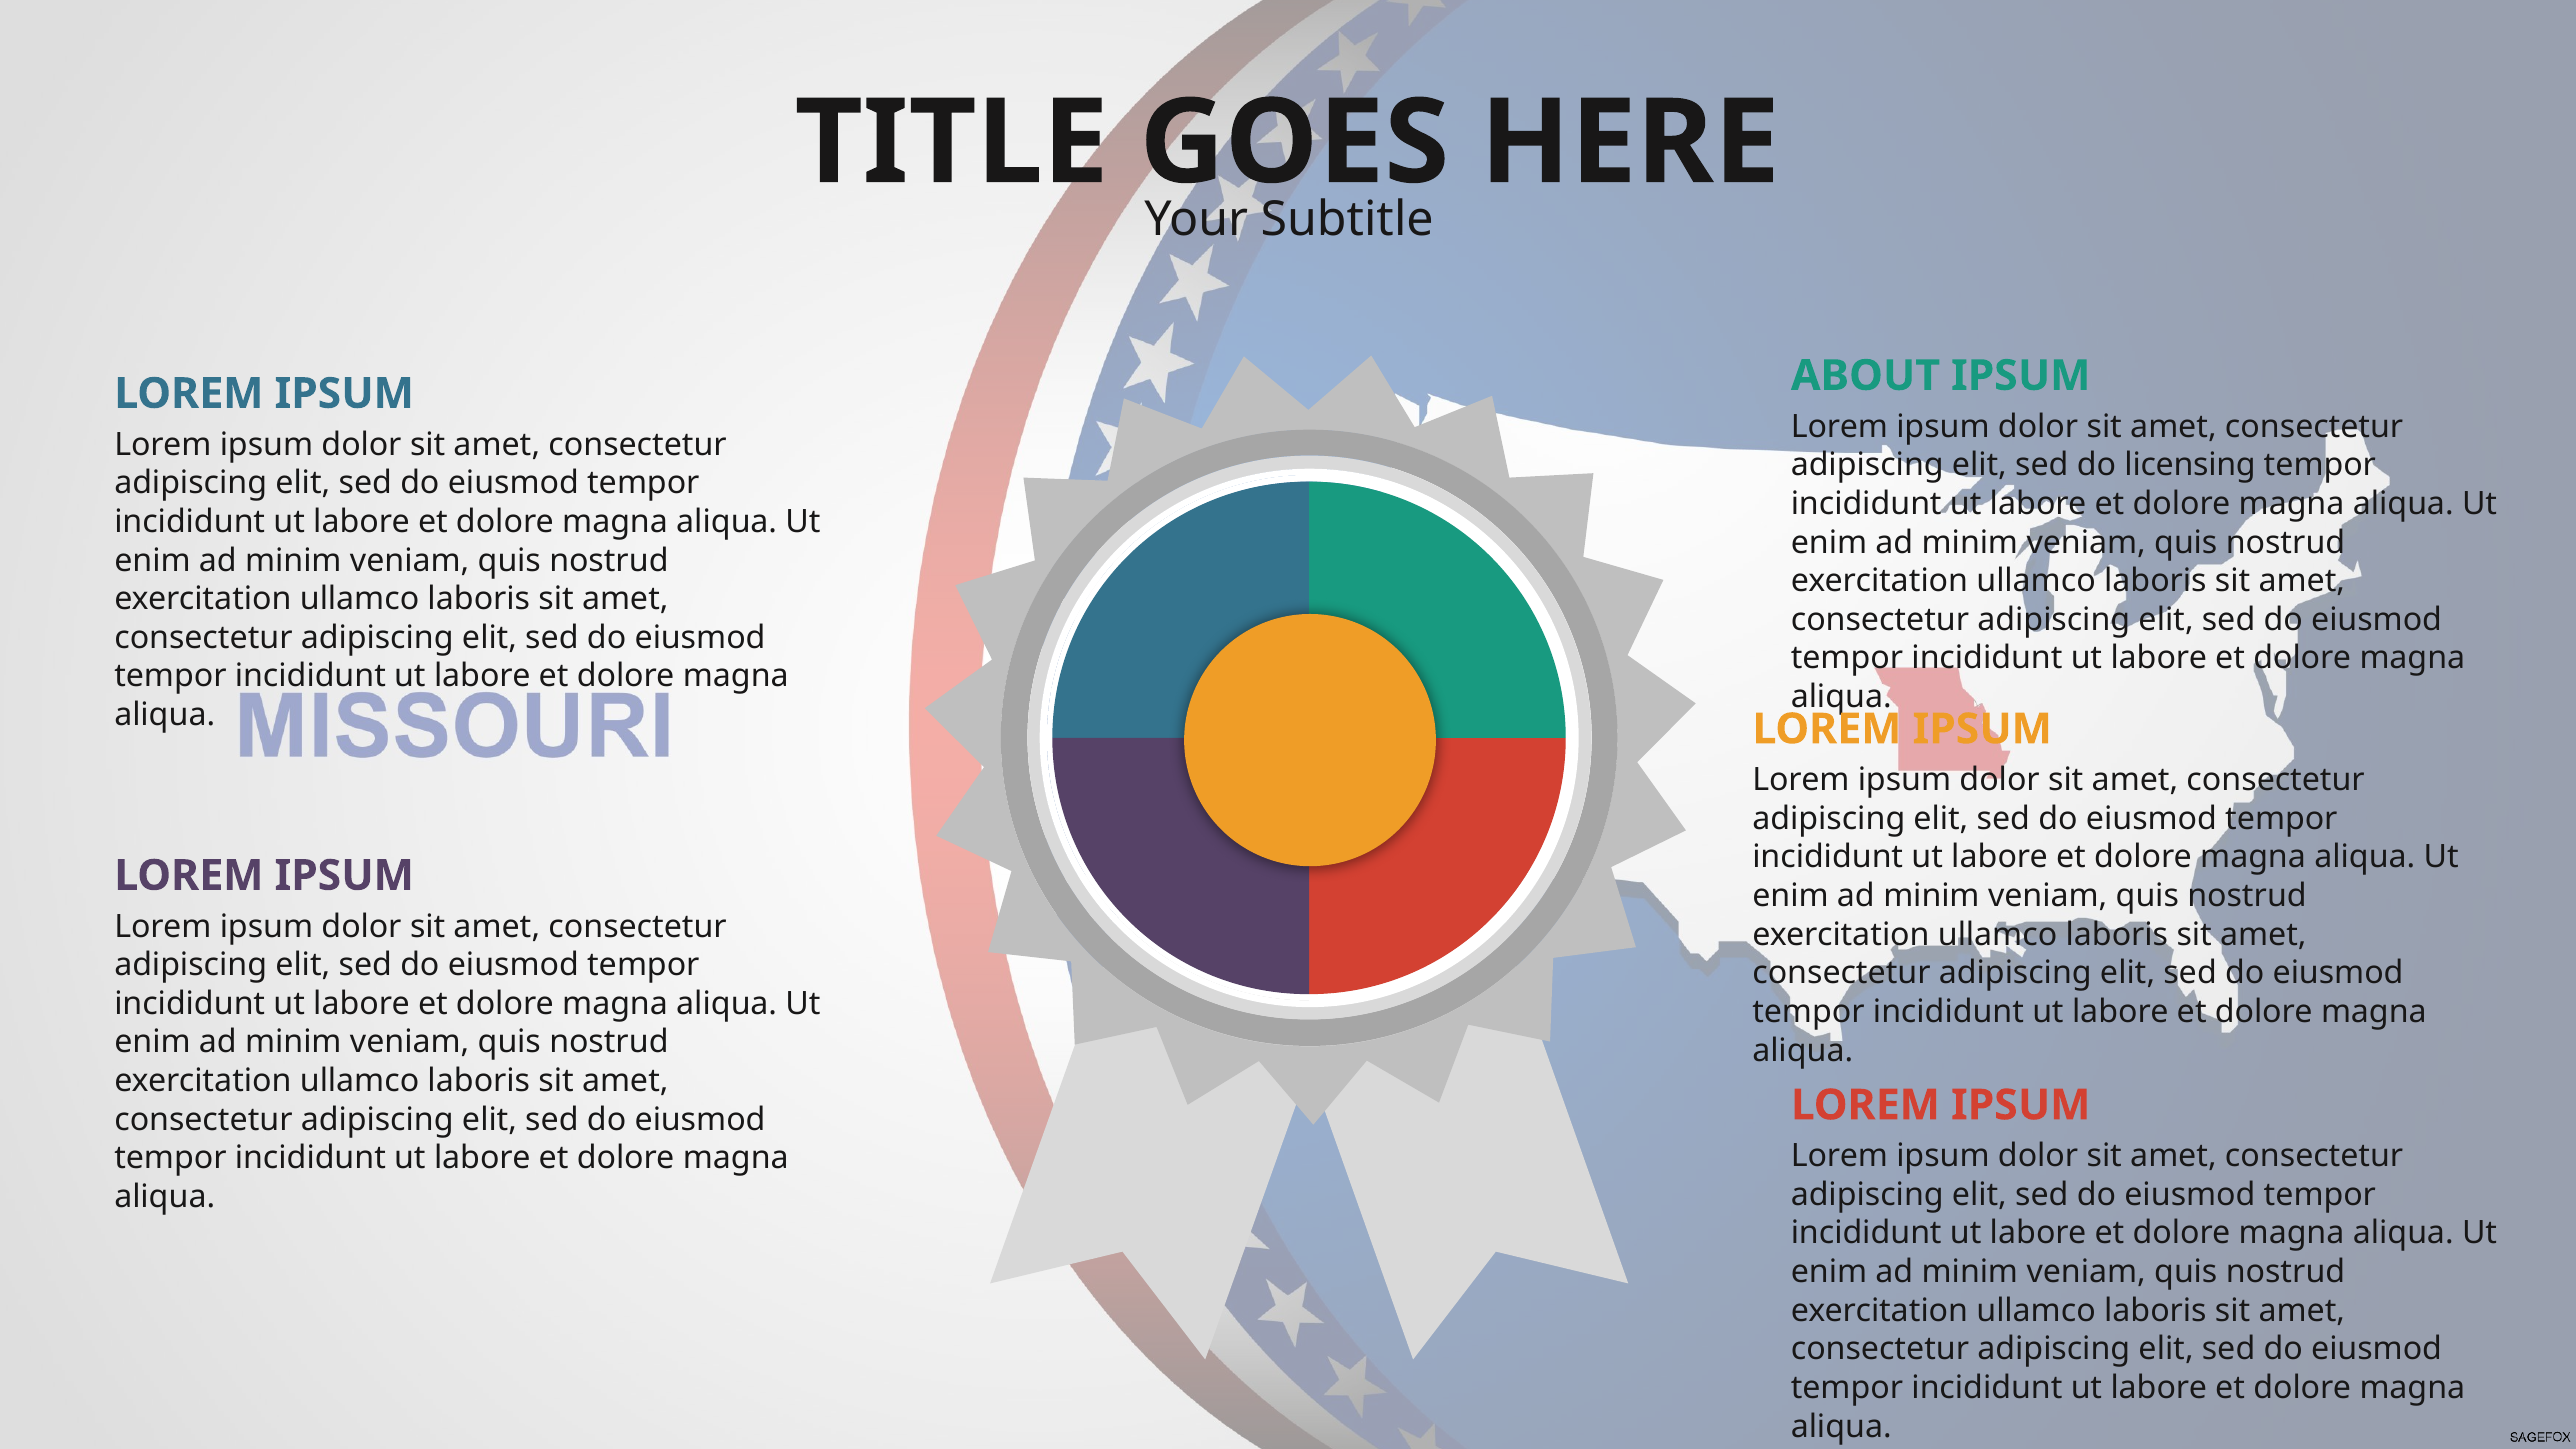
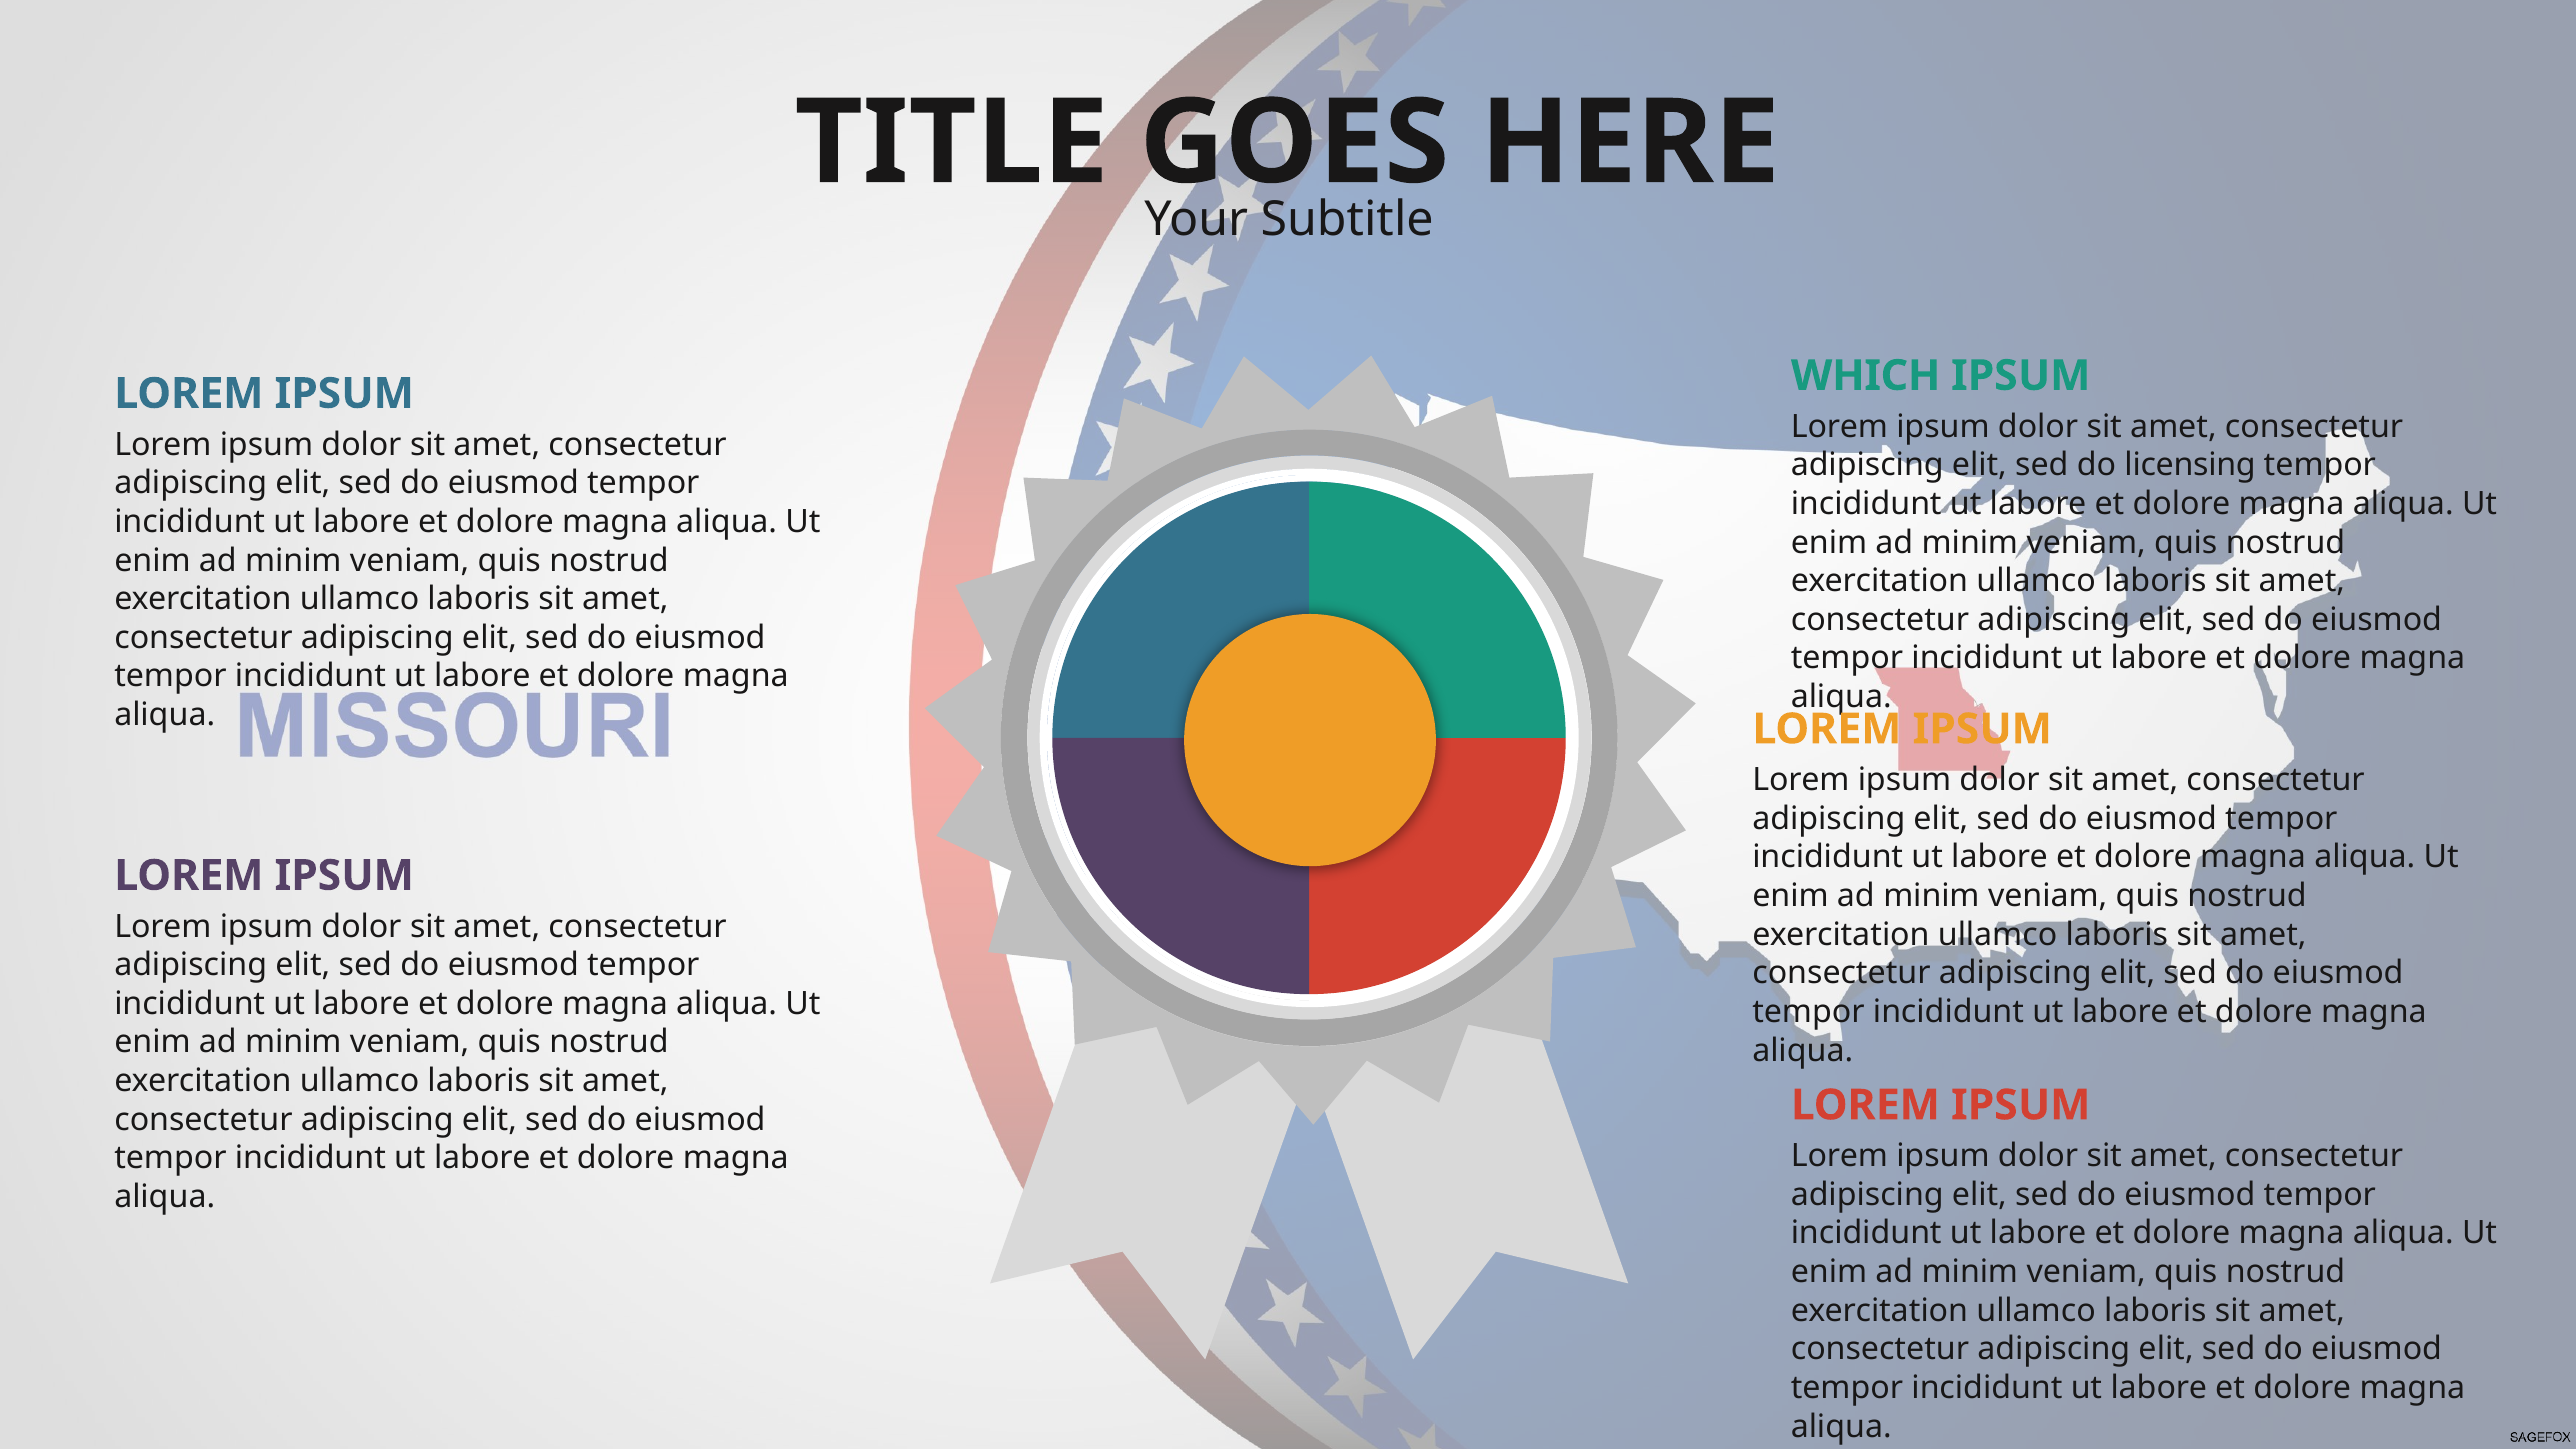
ABOUT: ABOUT -> WHICH (1866, 376)
